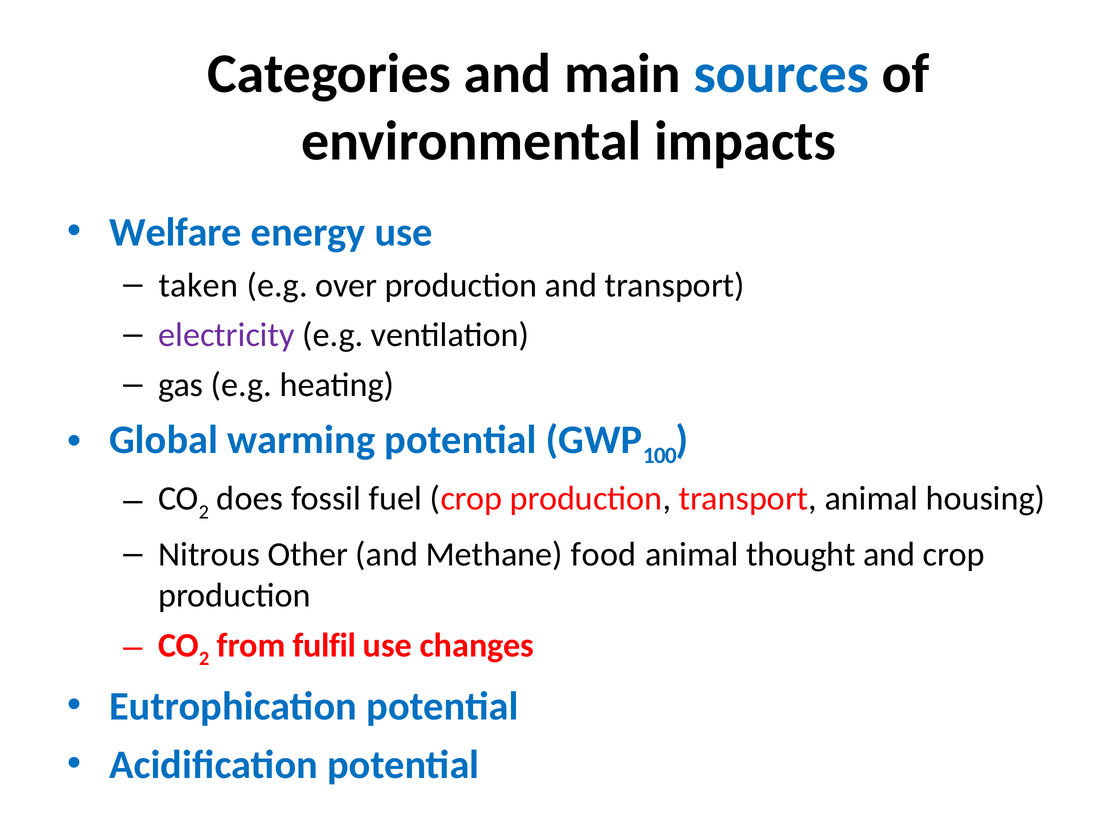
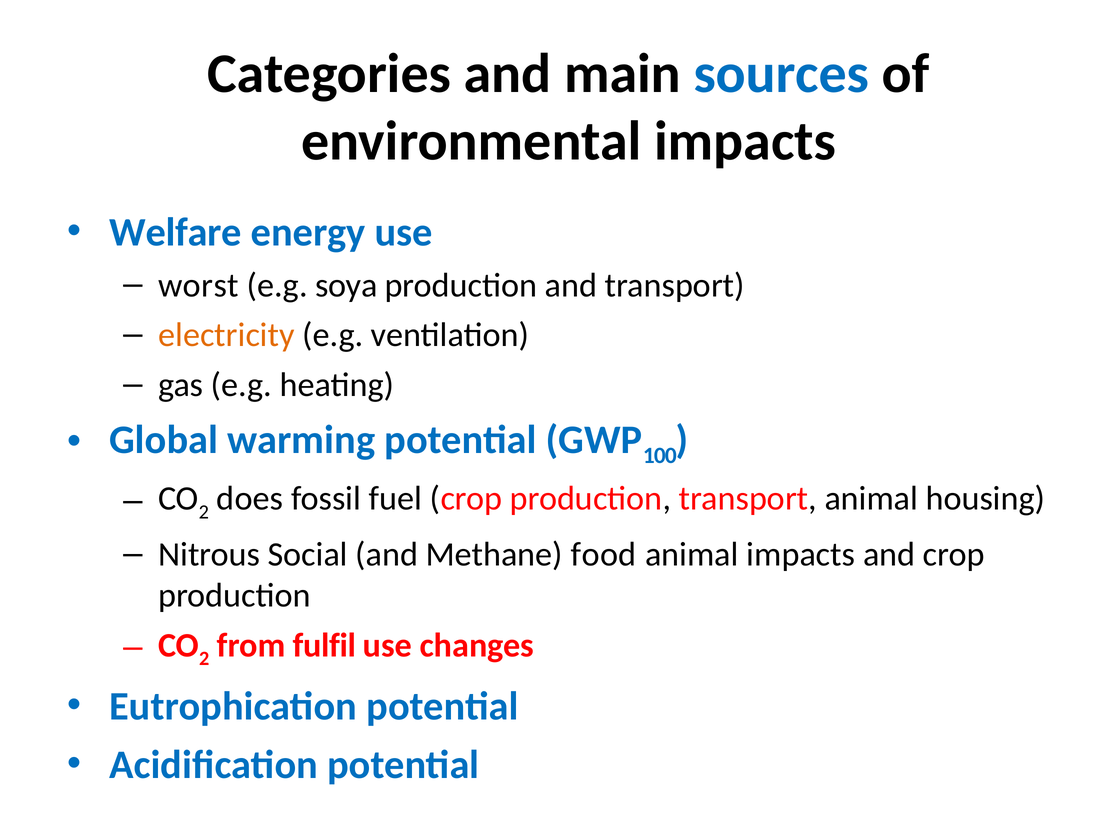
taken: taken -> worst (198, 285)
over: over -> soya (346, 285)
electricity colour: purple -> orange (226, 335)
Other: Other -> Social (308, 554)
animal thought: thought -> impacts (801, 554)
